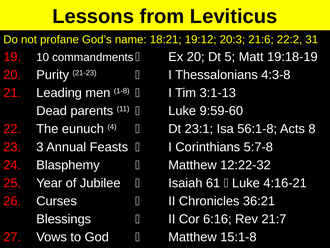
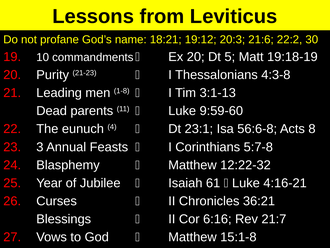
31: 31 -> 30 (312, 40)
56:1-8: 56:1-8 -> 56:6-8 (257, 129)
